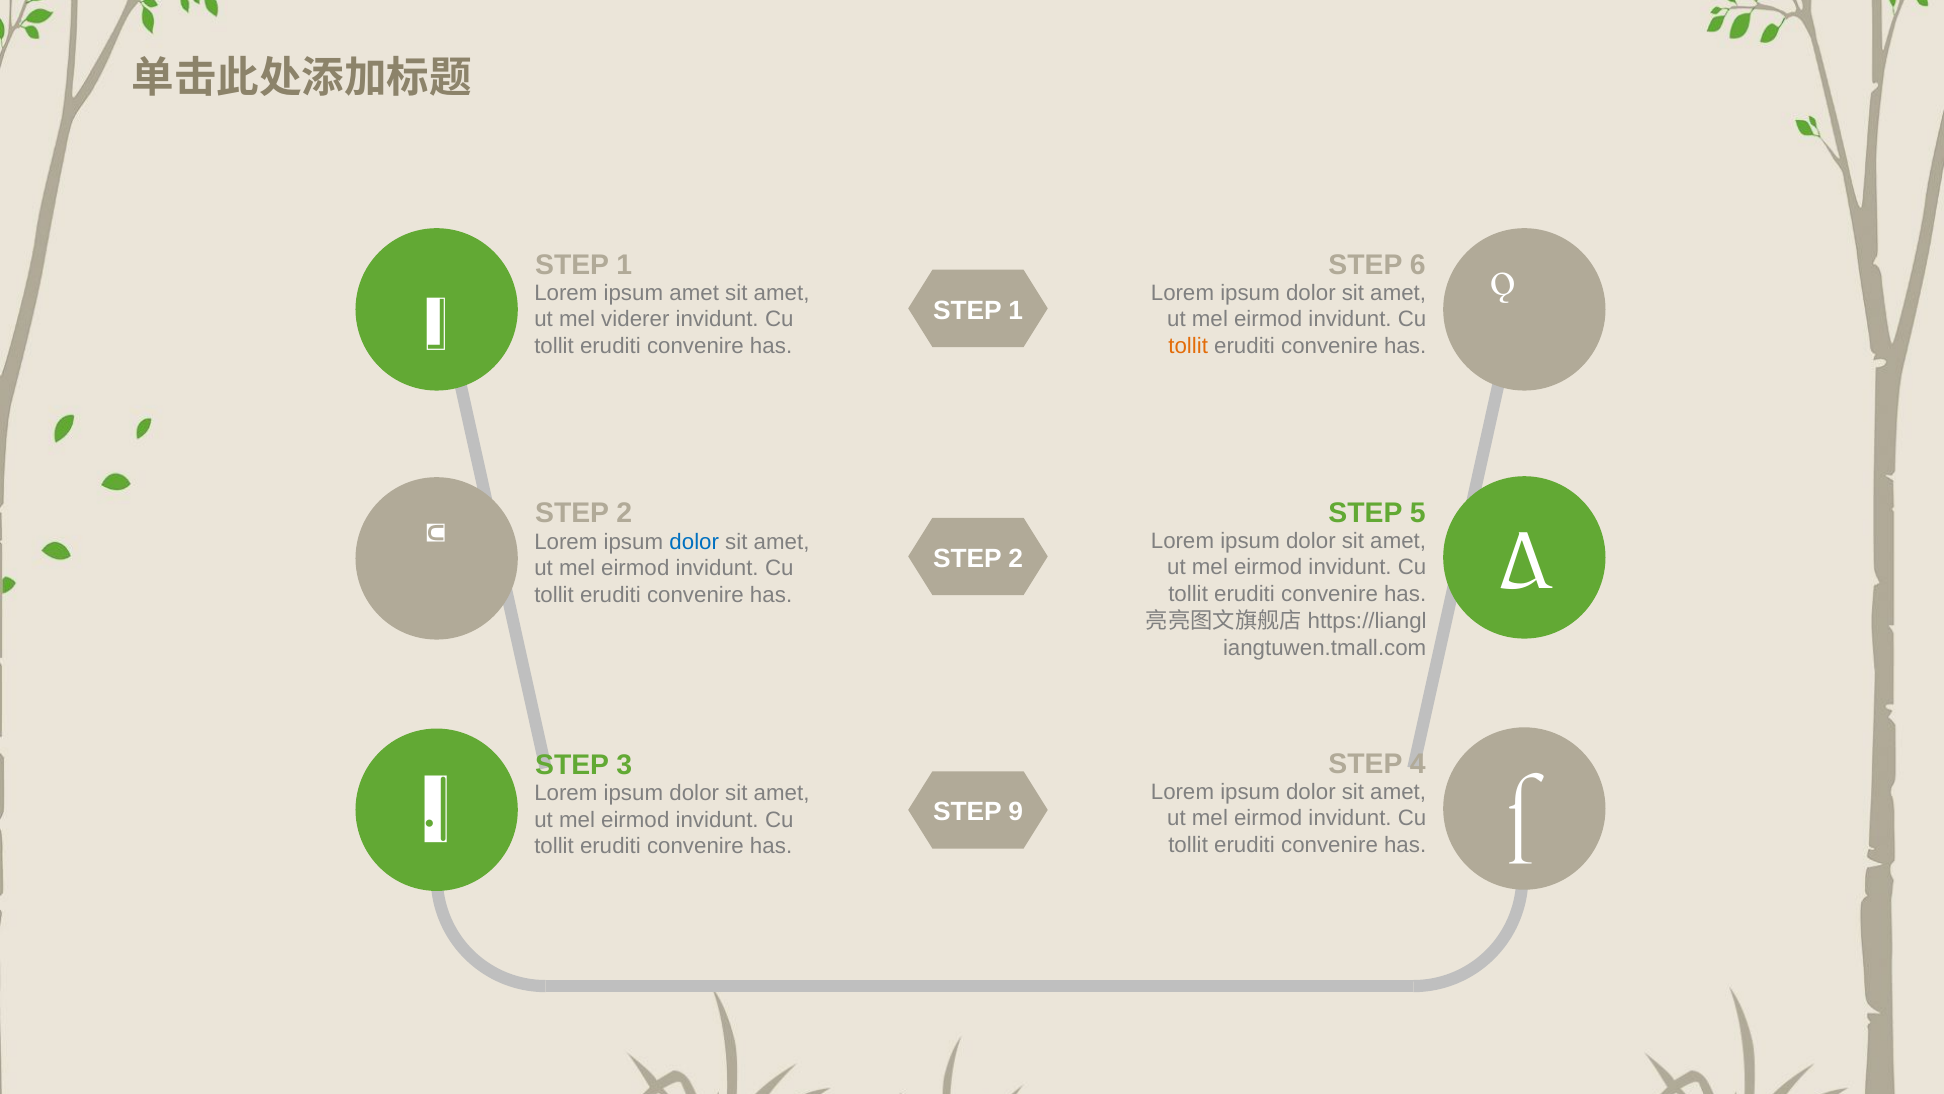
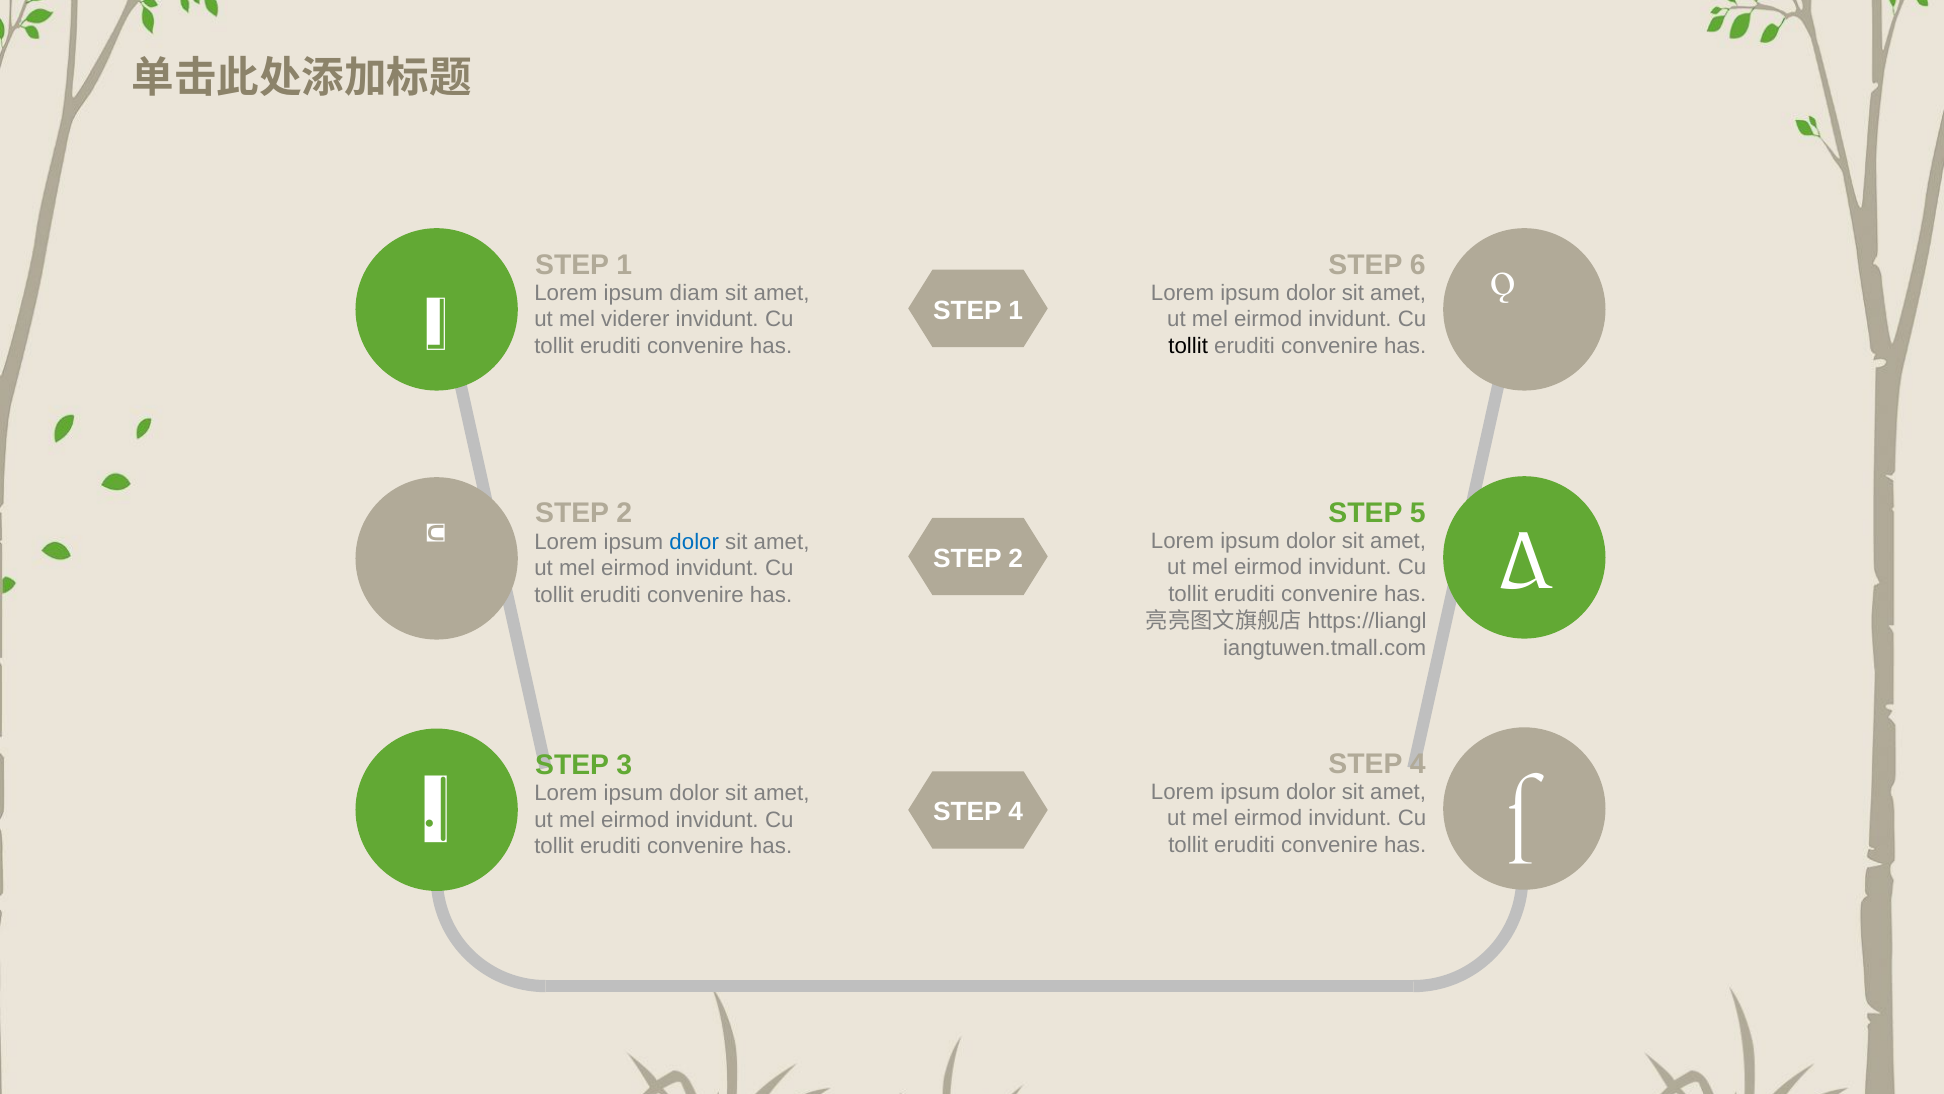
ipsum amet: amet -> diam (694, 293)
tollit colour: orange -> black (1188, 346)
9: 9 -> 4 (1016, 812)
